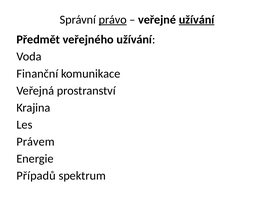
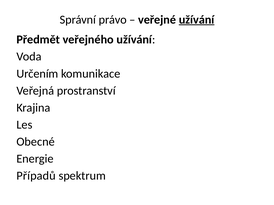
právo underline: present -> none (113, 20)
Finanční: Finanční -> Určením (37, 74)
Právem: Právem -> Obecné (36, 142)
